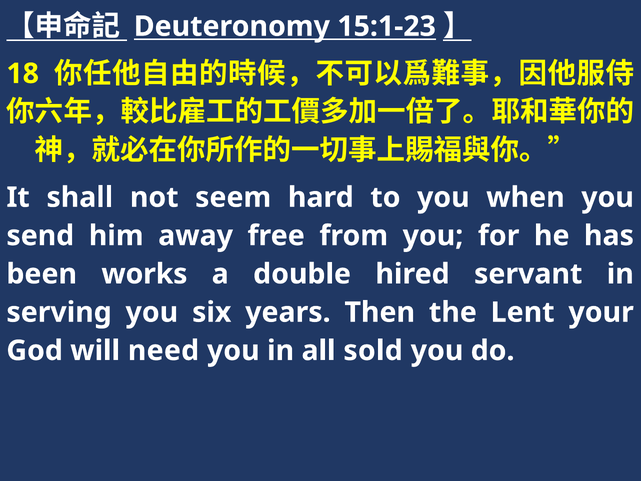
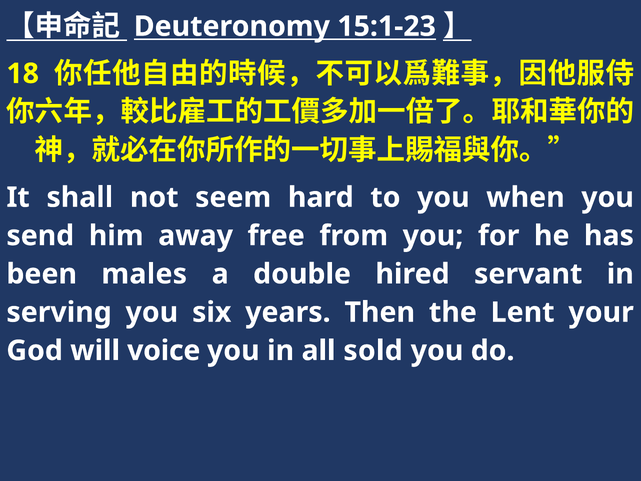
works: works -> males (144, 274)
need: need -> voice (164, 350)
